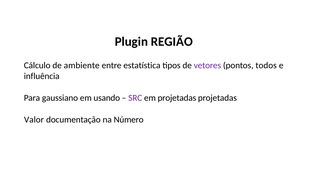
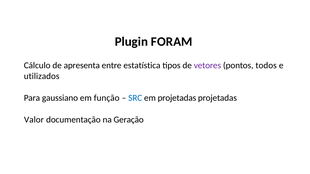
REGIÃO: REGIÃO -> FORAM (172, 42)
ambiente: ambiente -> apresenta (82, 66)
influência: influência -> utilizados (42, 76)
usando: usando -> função (107, 98)
SRC colour: purple -> blue (135, 98)
Número: Número -> Geração (129, 120)
